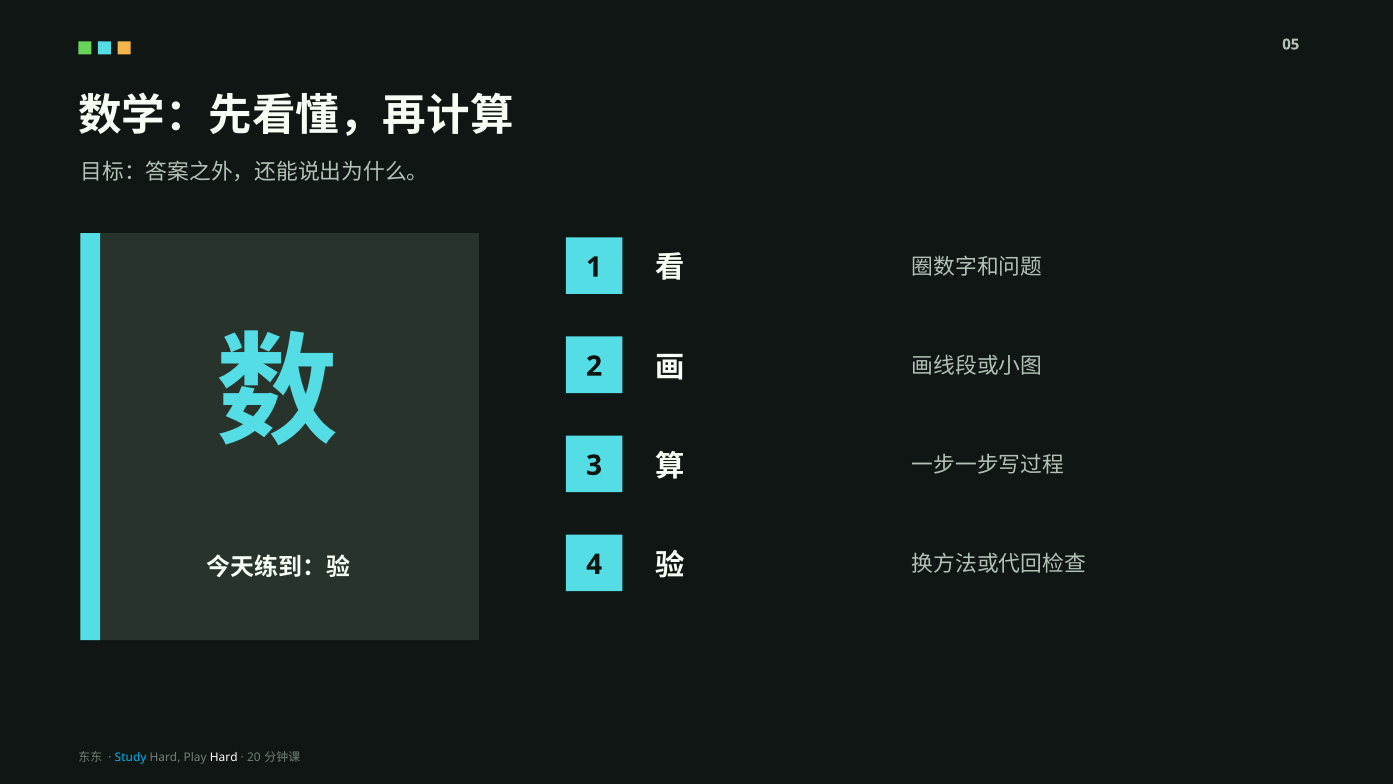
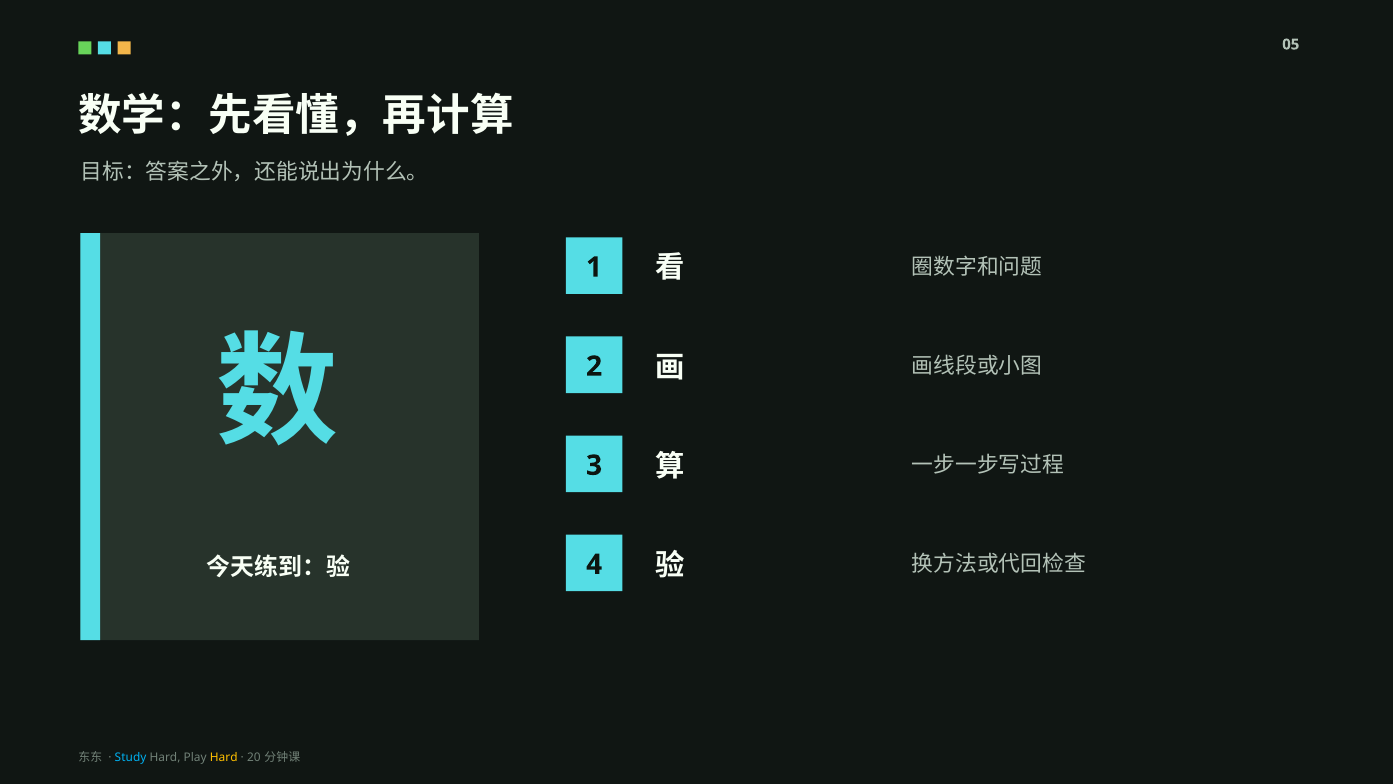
Hard colour: white -> yellow (224, 758)
